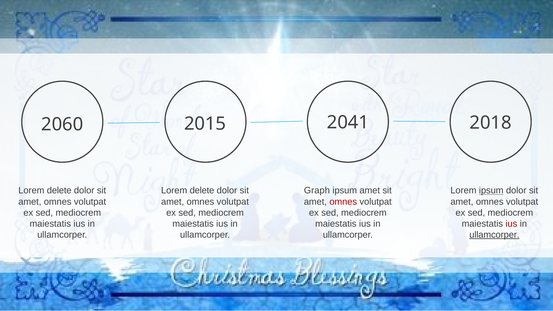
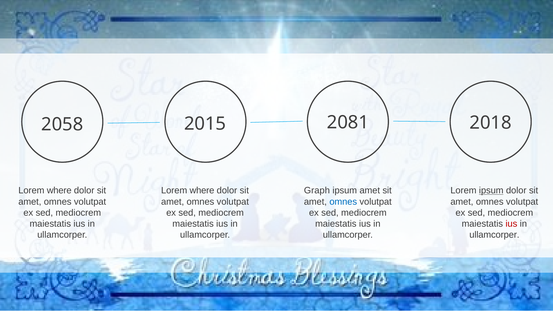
2060: 2060 -> 2058 (62, 124)
2041: 2041 -> 2081 (348, 122)
delete: delete -> where (59, 191)
delete: delete -> where (202, 191)
omnes colour: red -> blue (343, 202)
ullamcorper underline: present -> none (494, 235)
